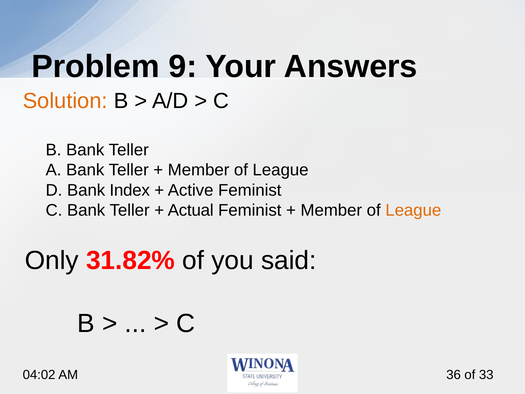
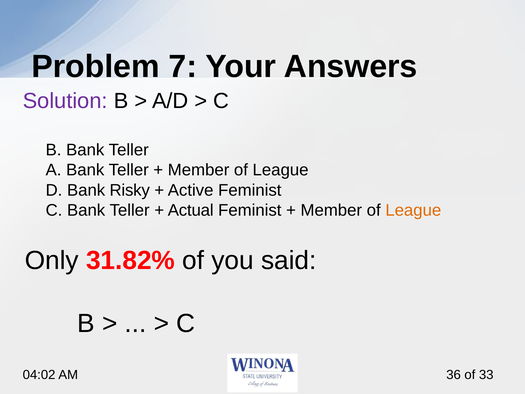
9: 9 -> 7 (183, 67)
Solution colour: orange -> purple (65, 101)
Index: Index -> Risky (130, 190)
